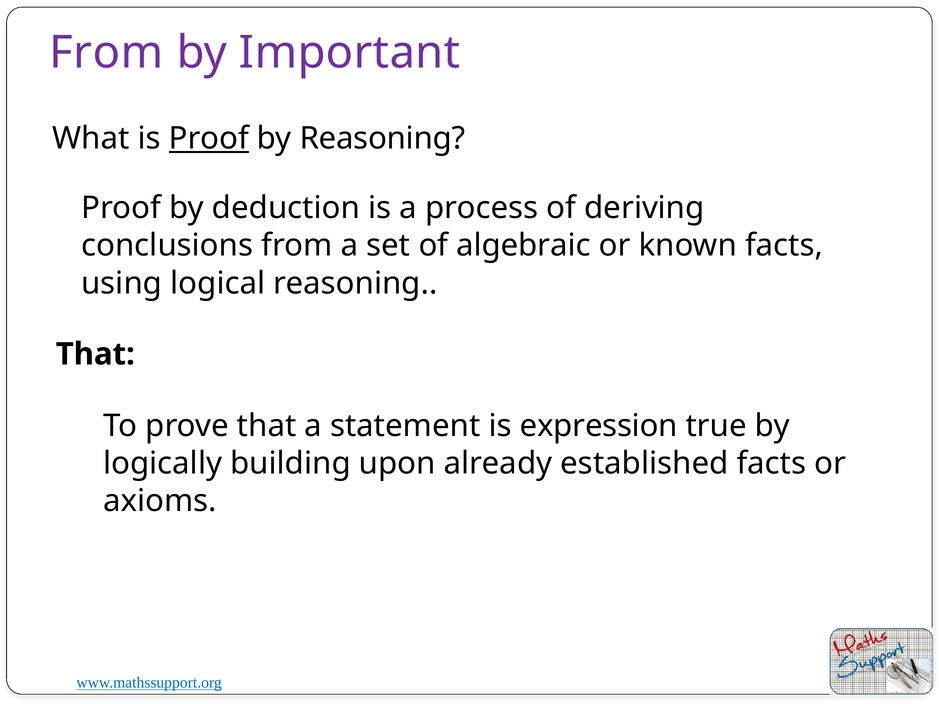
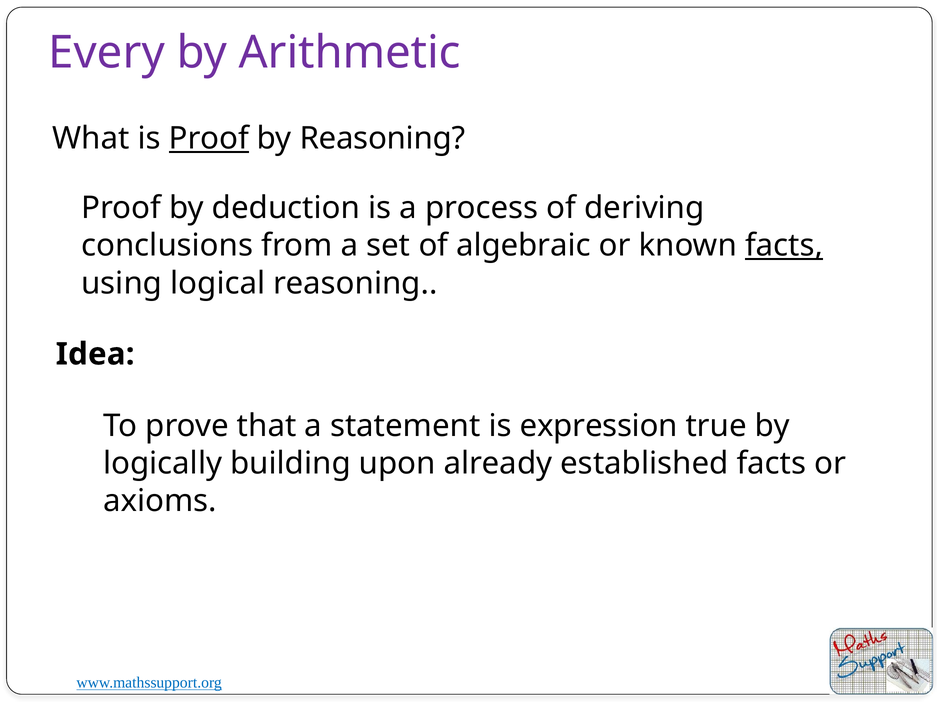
From: From -> Every (107, 53)
Important: Important -> Arithmetic (350, 53)
facts underline: none -> present (784, 246)
That: That -> Idea (95, 354)
